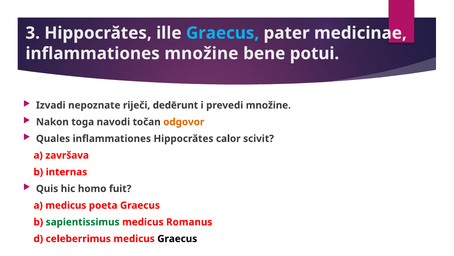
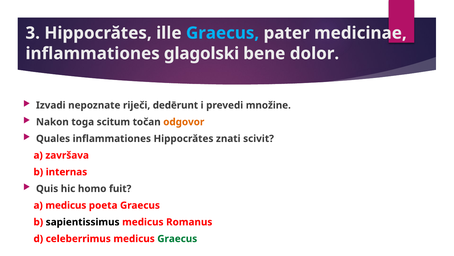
inflammationes množine: množine -> glagolski (202, 53)
potui: potui -> dolor (314, 53)
navodi: navodi -> scitum (113, 122)
calor: calor -> znati (228, 138)
sapientissimus colour: green -> black (83, 222)
Graecus colour: black -> green (177, 238)
